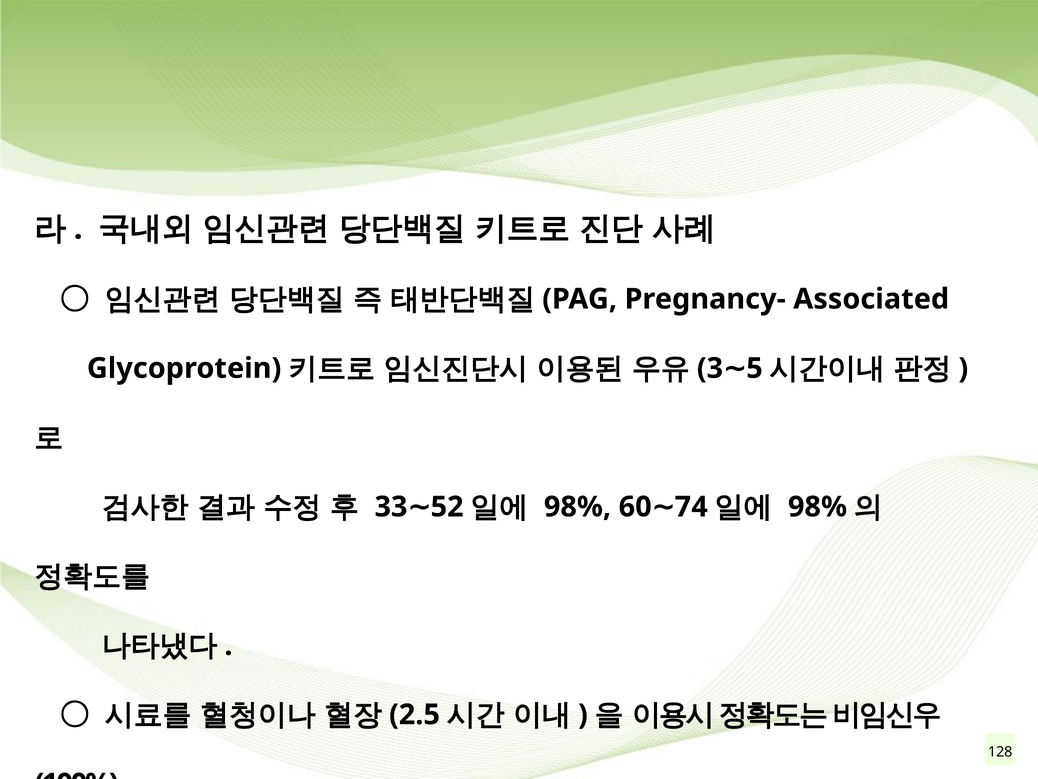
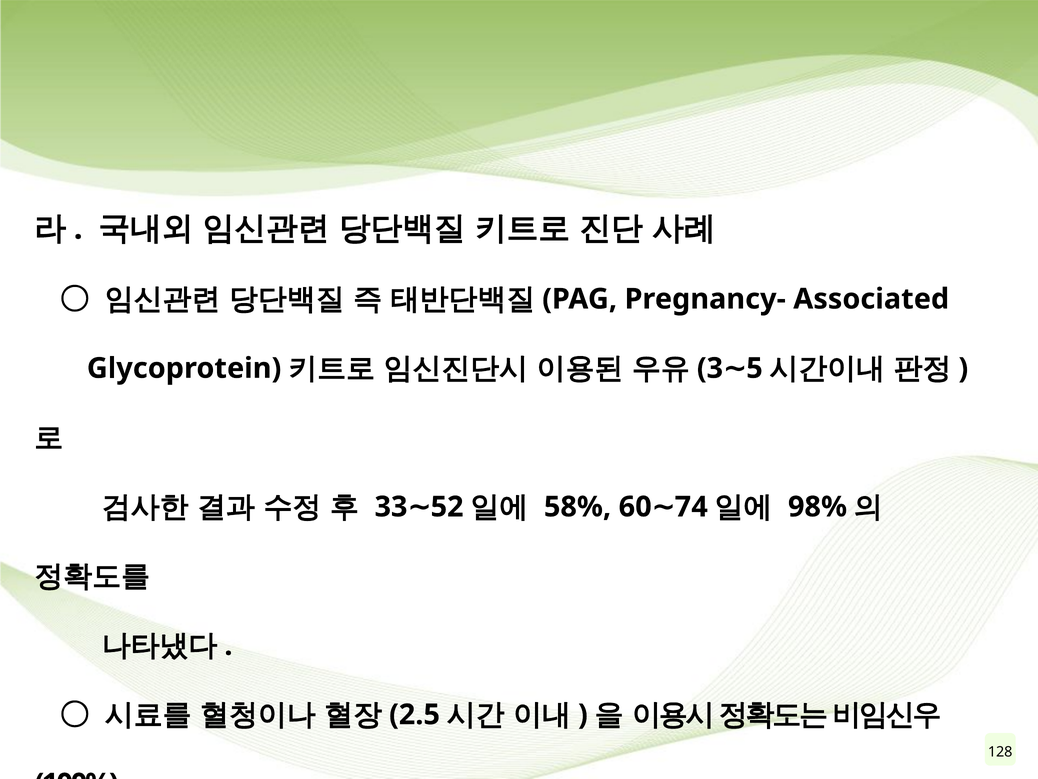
98%: 98% -> 58% (578, 507)
